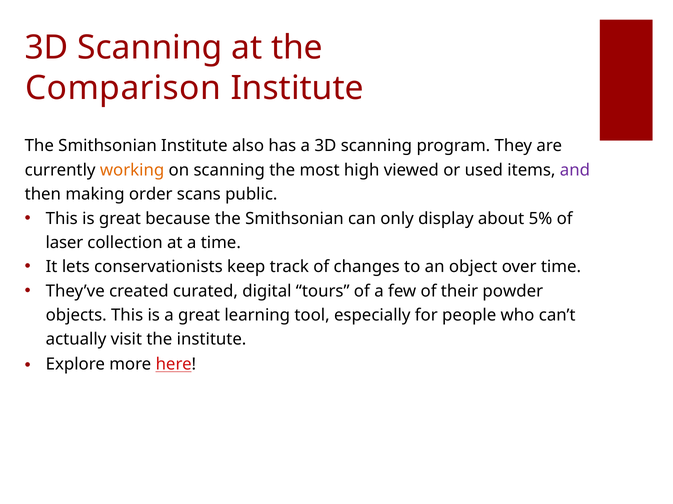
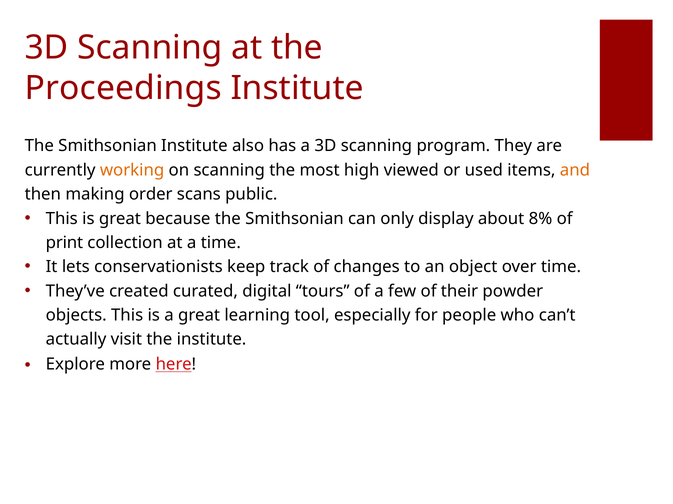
Comparison: Comparison -> Proceedings (123, 88)
and colour: purple -> orange (575, 170)
5%: 5% -> 8% (540, 219)
laser: laser -> print (64, 243)
